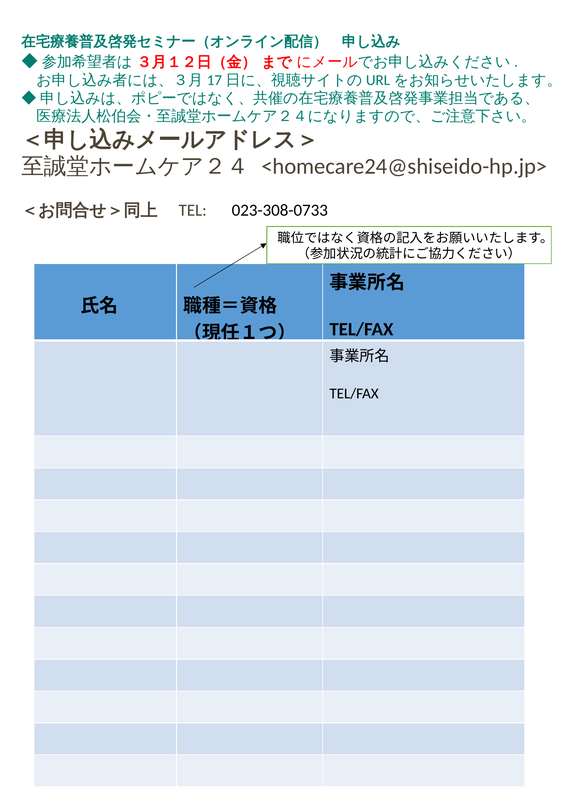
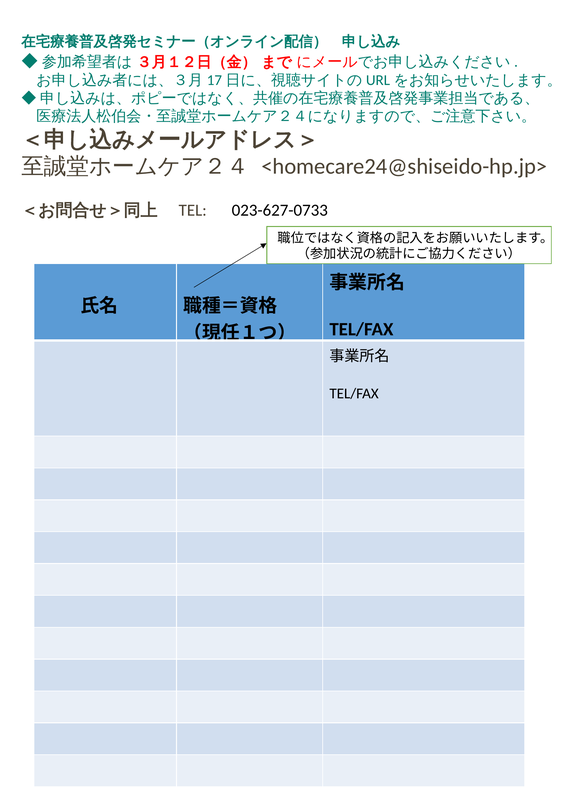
023-308-0733: 023-308-0733 -> 023-627-0733 (280, 210)
